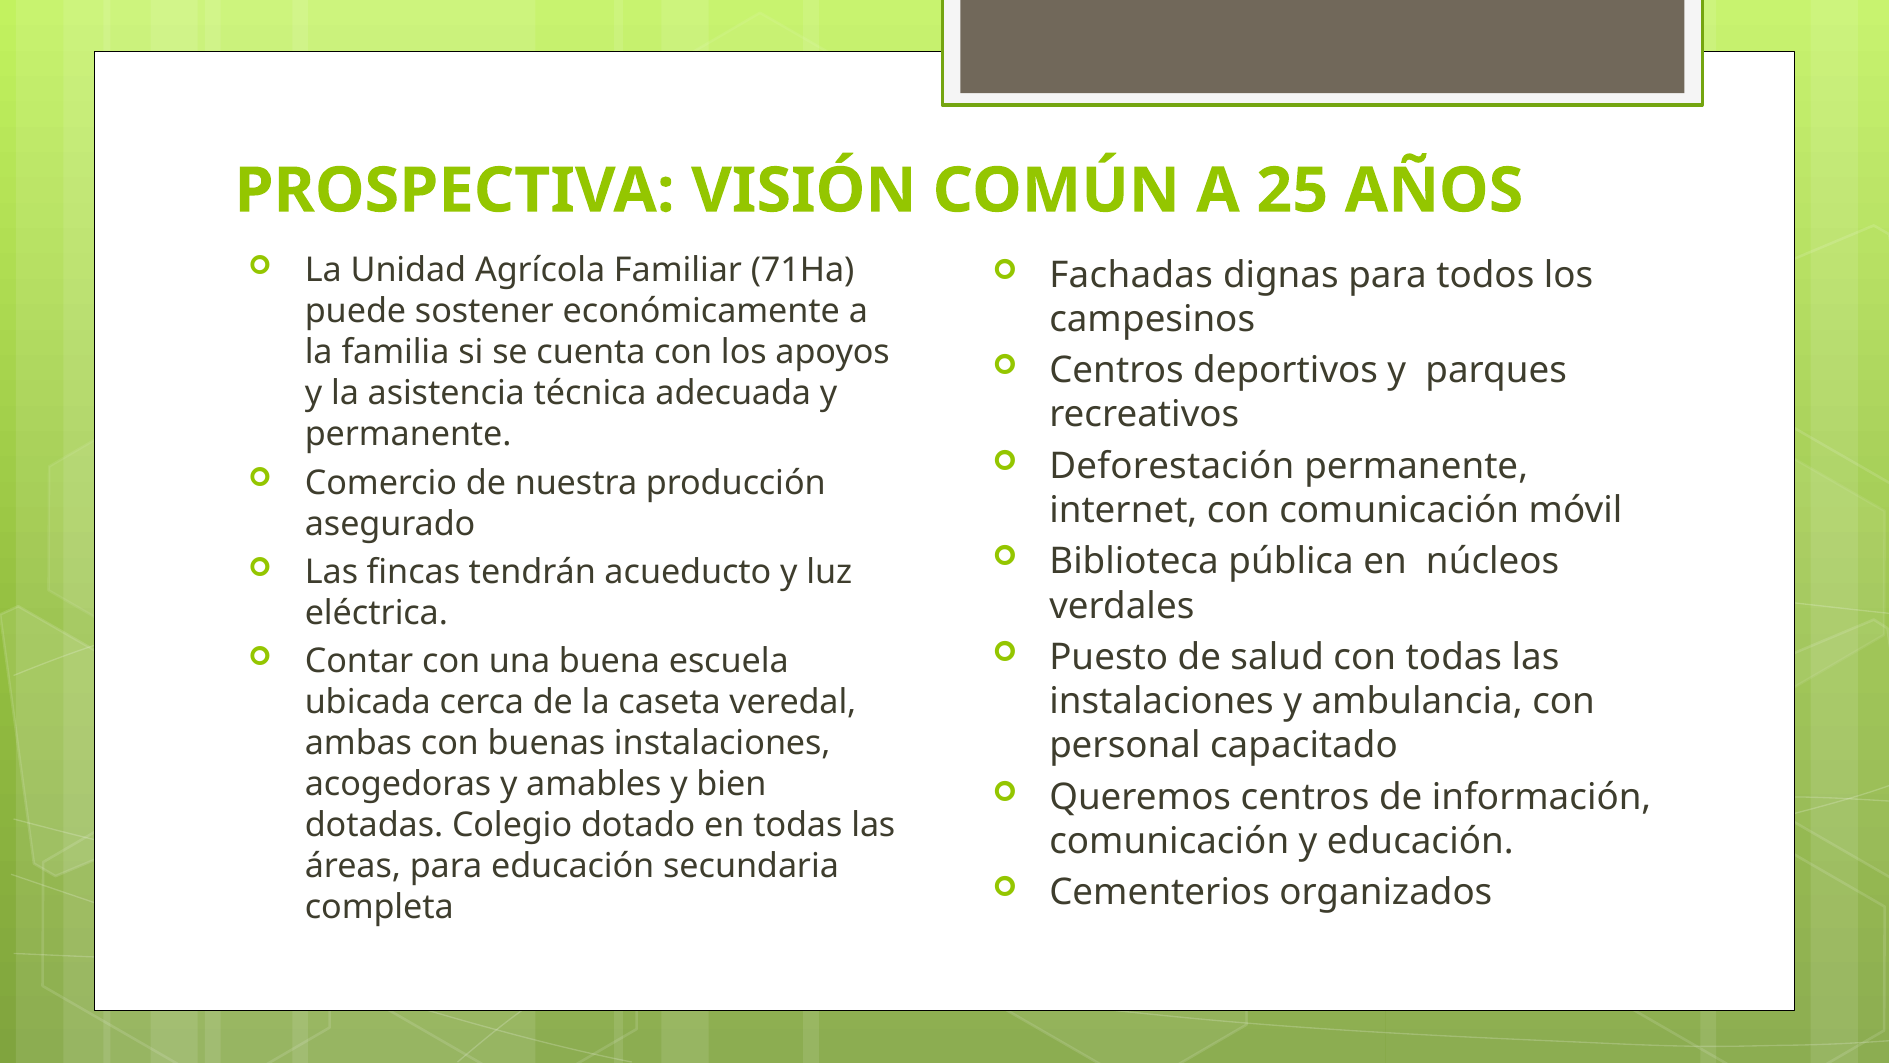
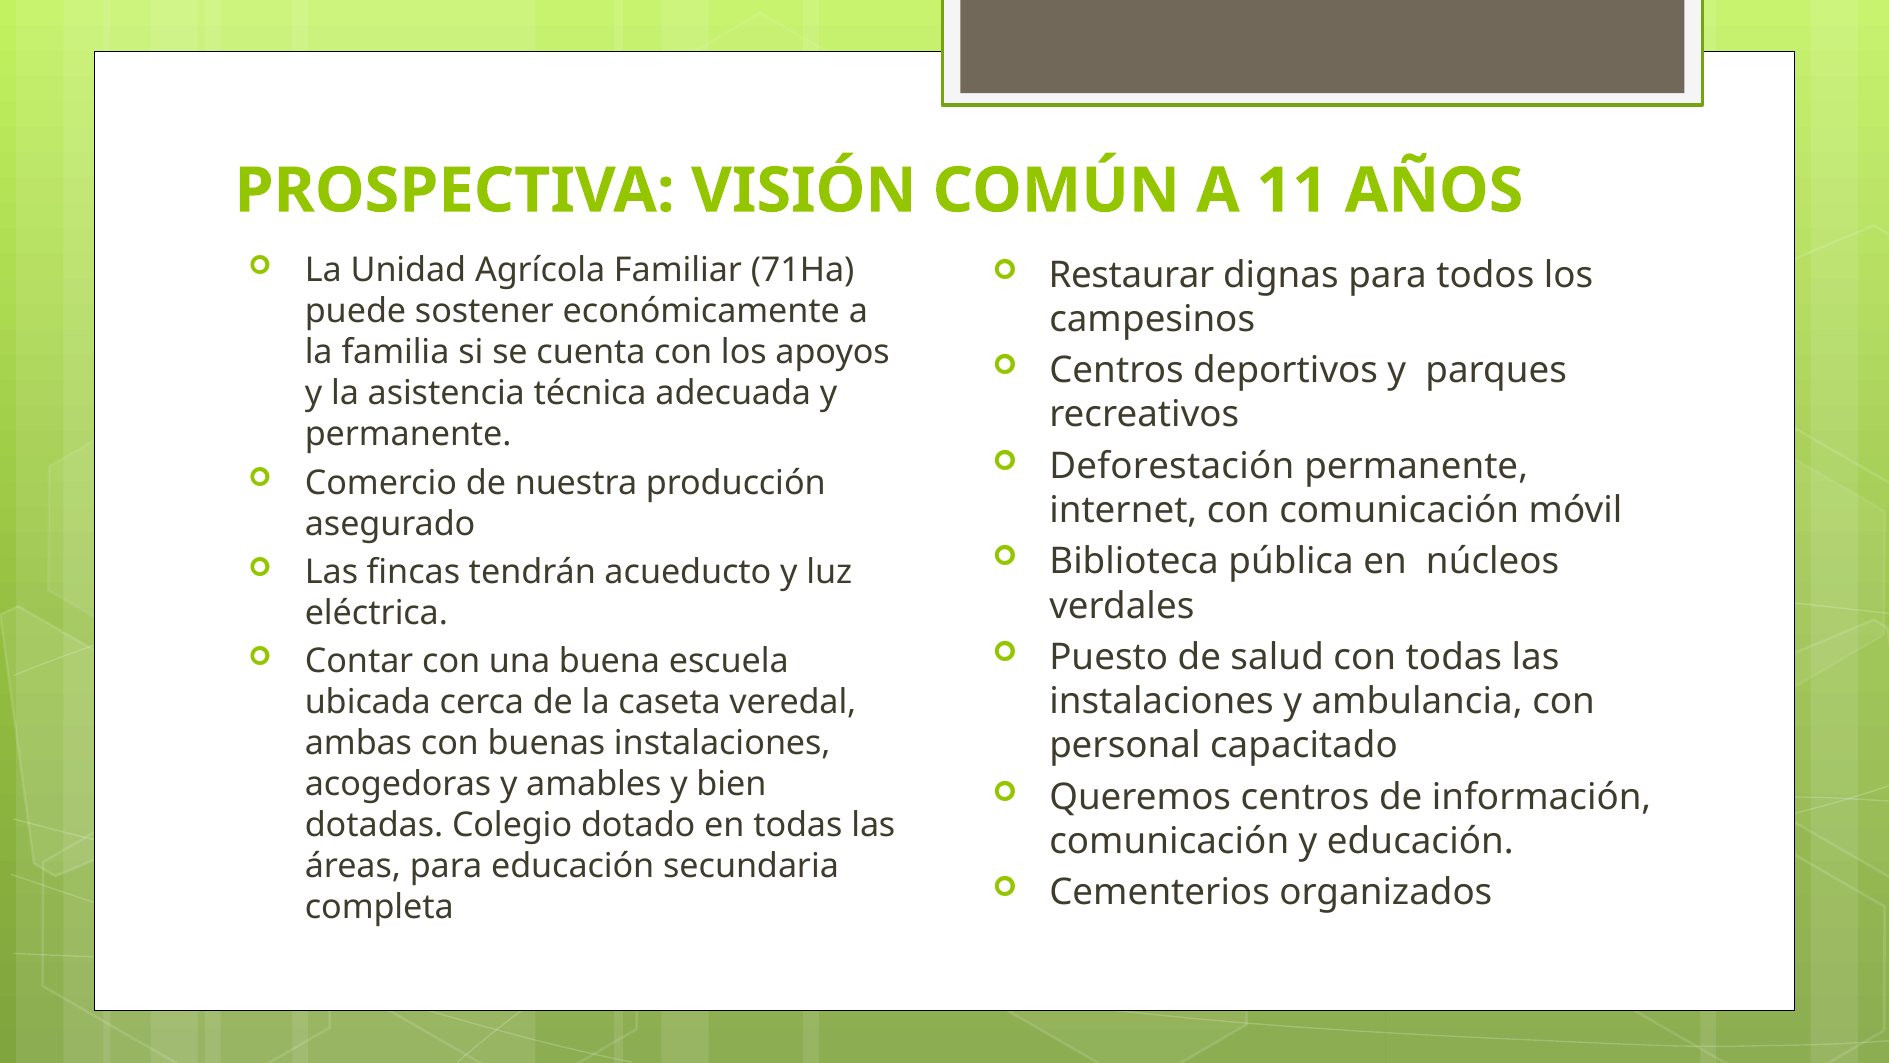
25: 25 -> 11 (1292, 191)
Fachadas: Fachadas -> Restaurar (1132, 275)
